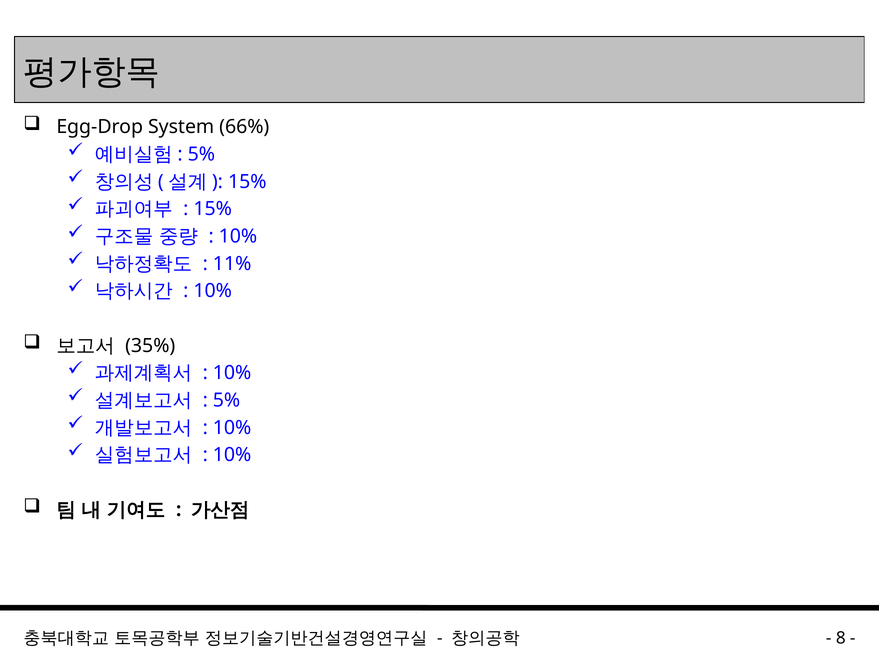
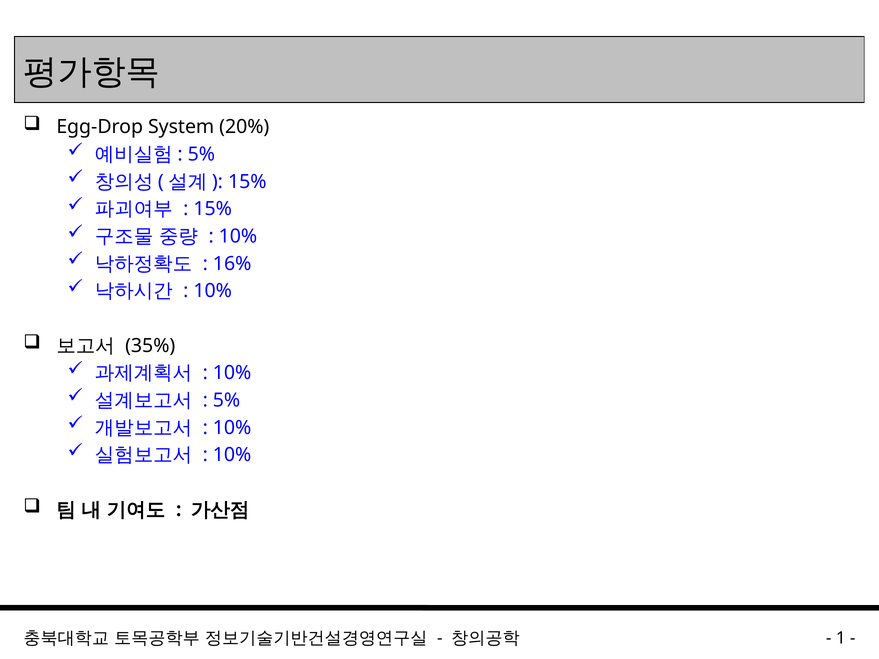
66%: 66% -> 20% (244, 127)
11%: 11% -> 16% (232, 264)
8: 8 -> 1 (841, 638)
